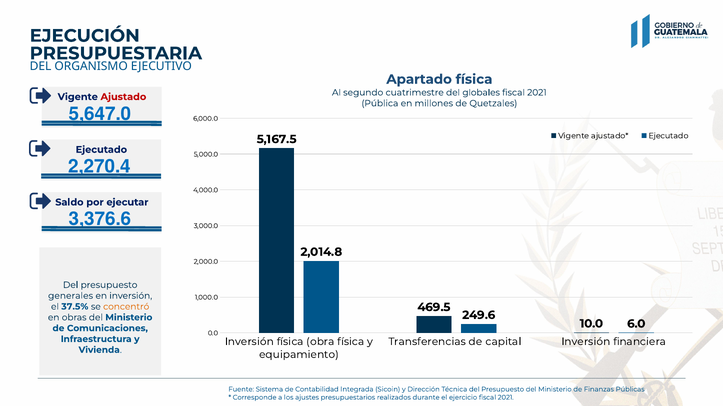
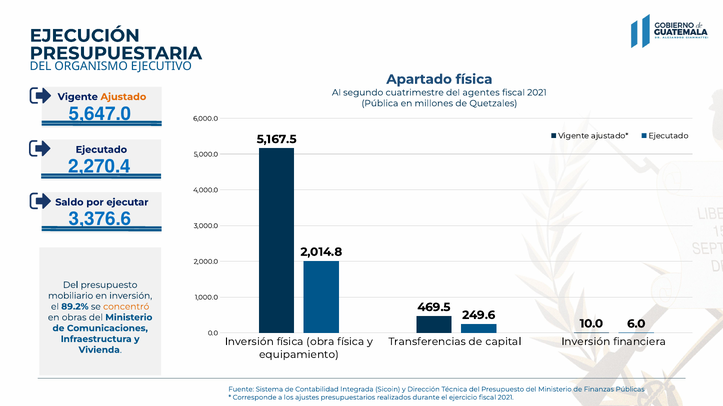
globales: globales -> agentes (481, 93)
Ajustado colour: red -> orange (123, 97)
generales: generales -> mobiliario (71, 296)
37.5%: 37.5% -> 89.2% (75, 307)
